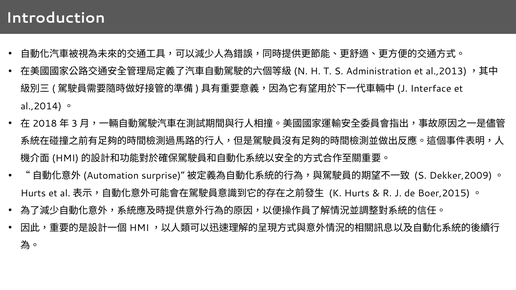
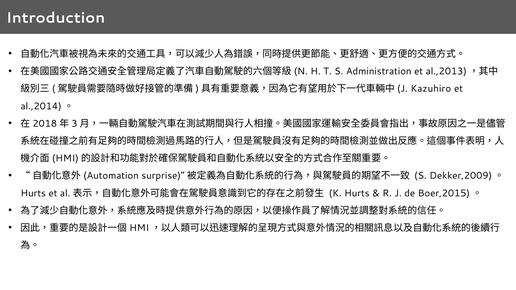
Interface: Interface -> Kazuhiro (431, 89)
